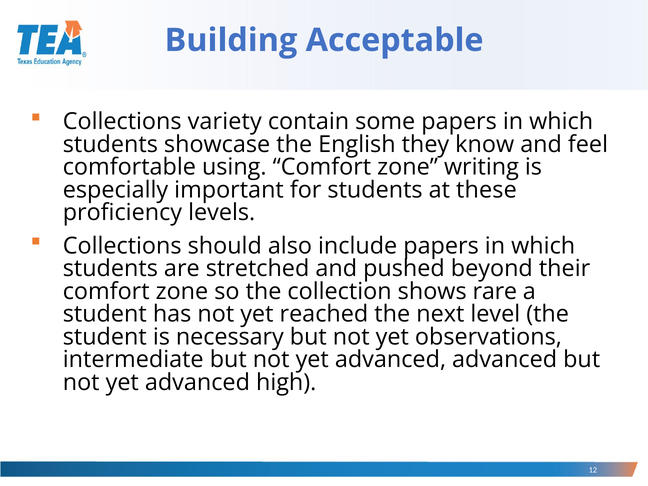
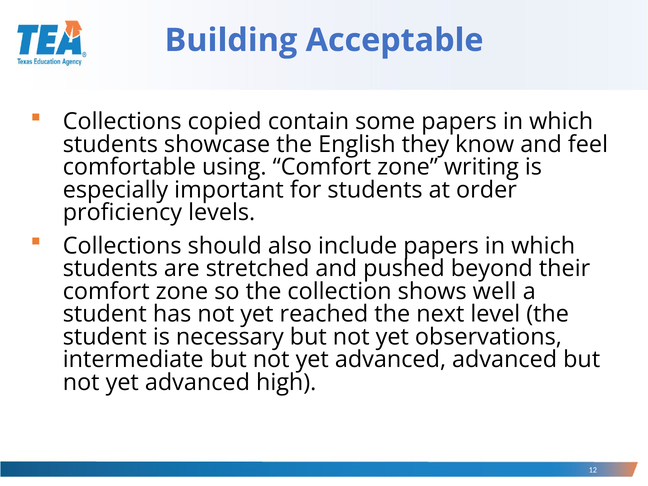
variety: variety -> copied (225, 122)
these: these -> order (486, 190)
rare: rare -> well (495, 291)
